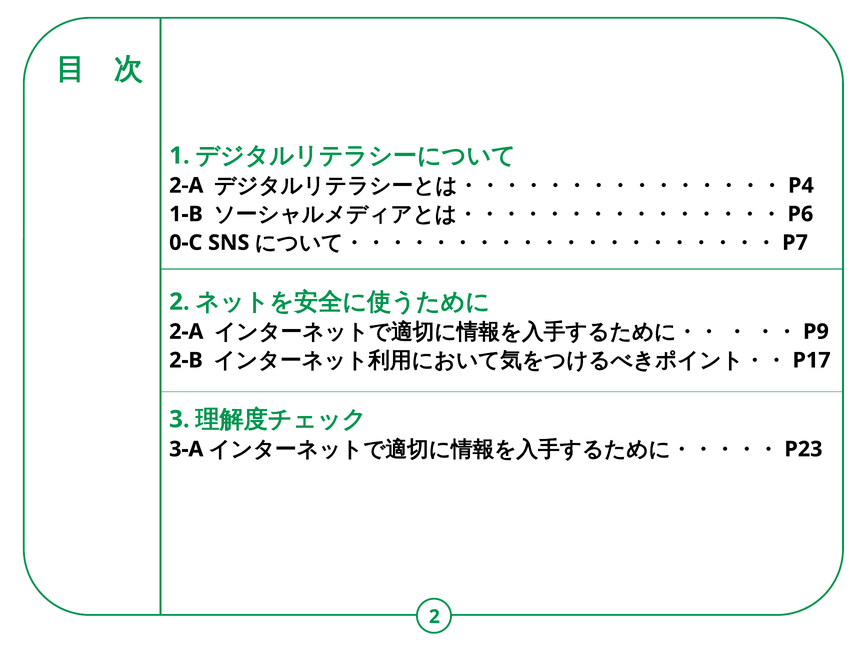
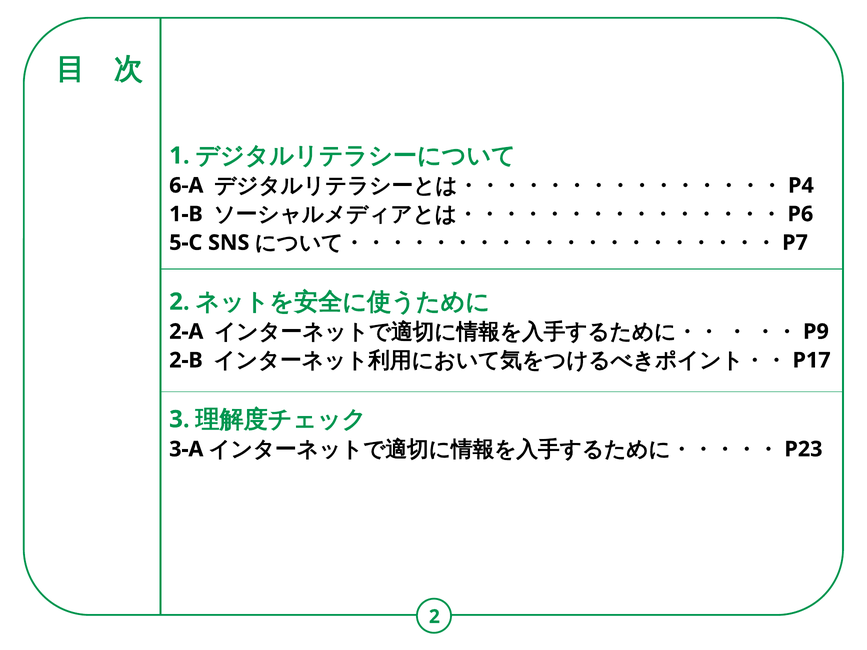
2-A: 2-A -> 6-A (186, 186)
0-C: 0-C -> 5-C (186, 243)
